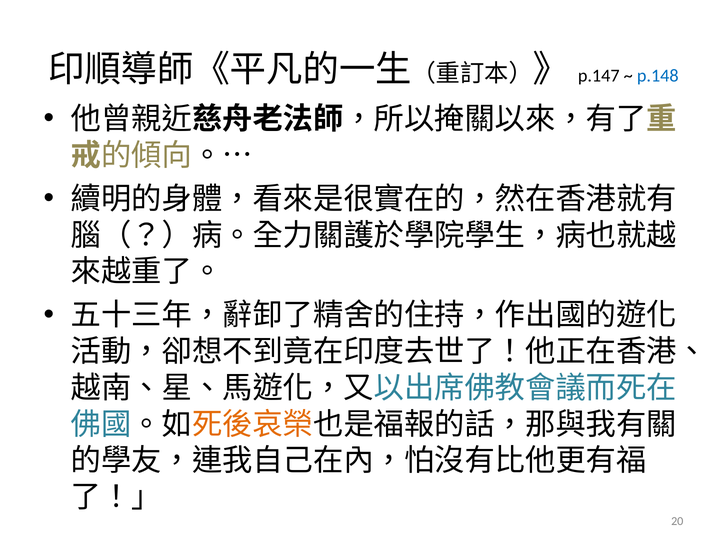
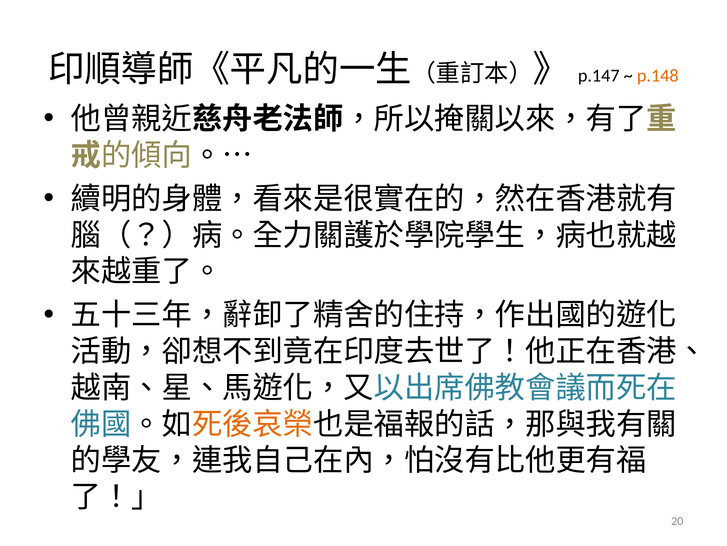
p.148 colour: blue -> orange (658, 76)
